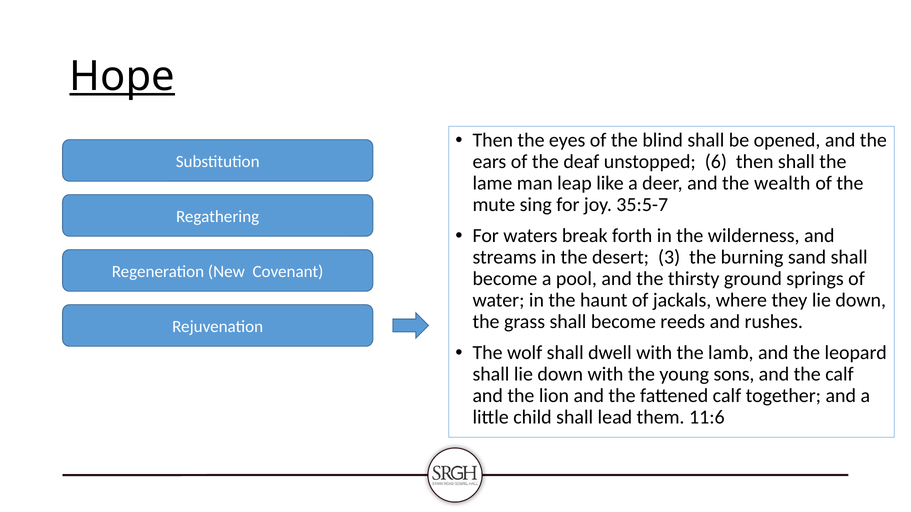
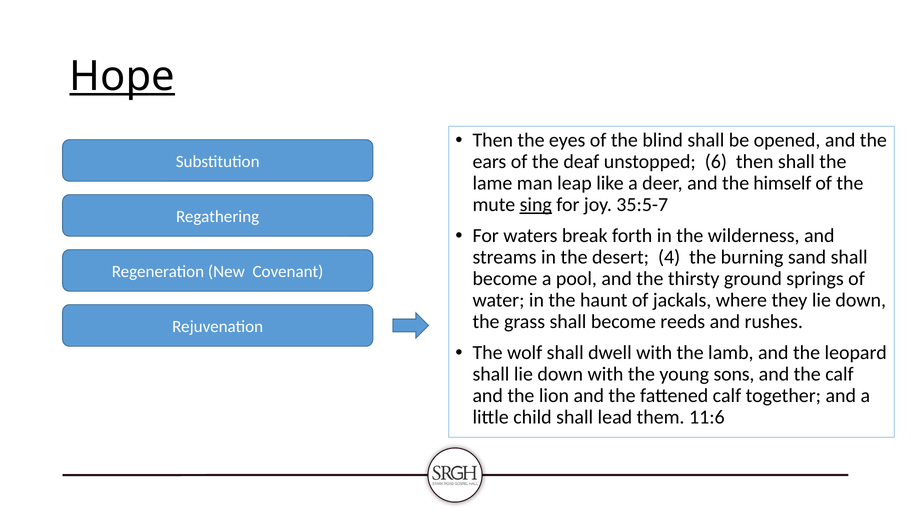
wealth: wealth -> himself (782, 183)
sing underline: none -> present (536, 205)
3: 3 -> 4 (669, 257)
